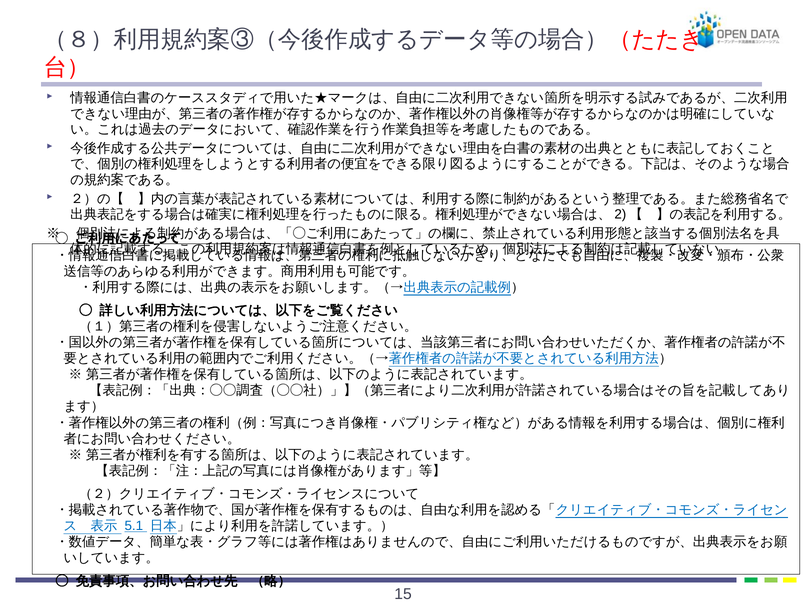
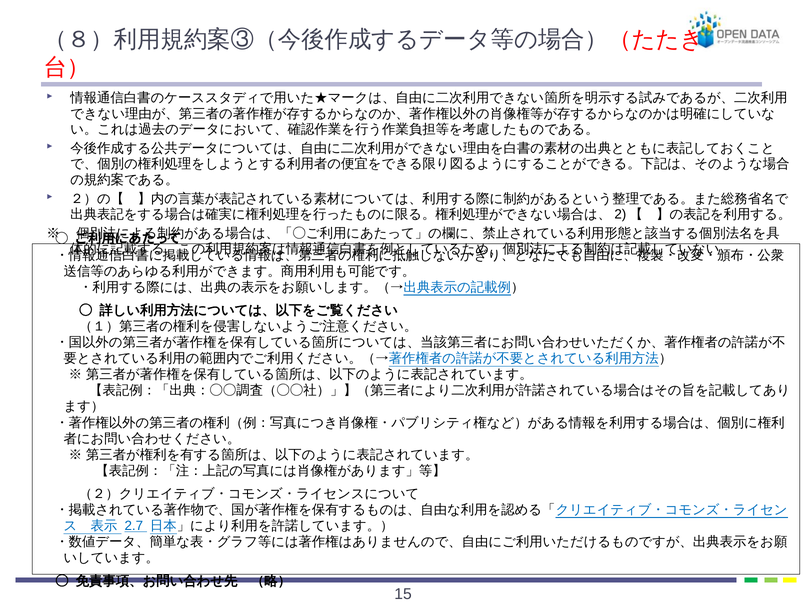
5.1: 5.1 -> 2.7 (134, 525)
